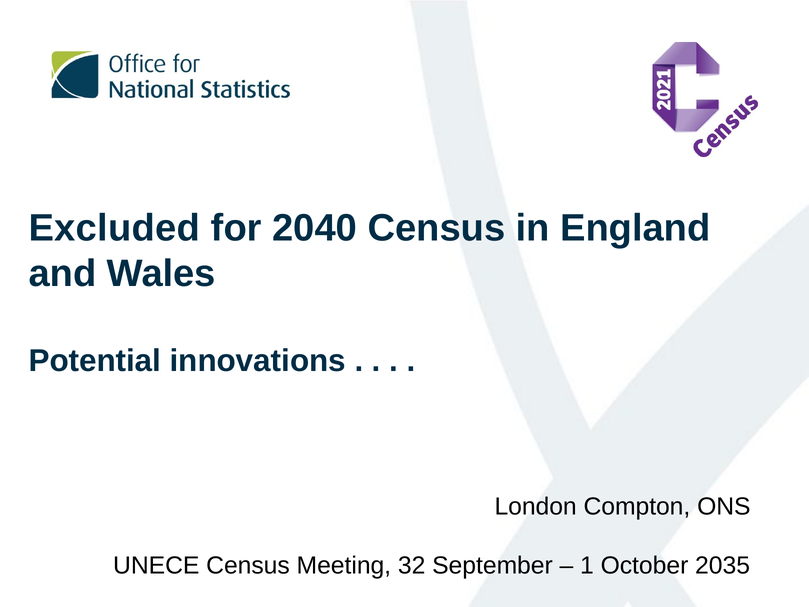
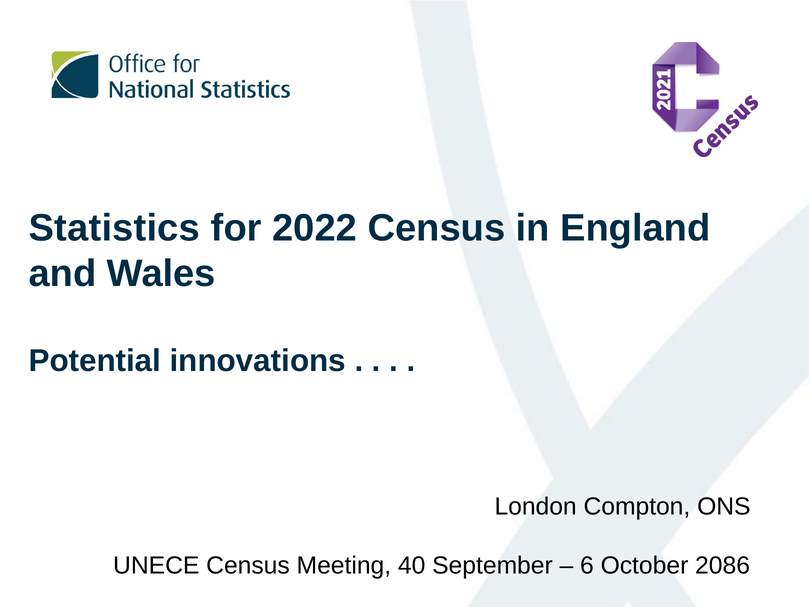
Excluded: Excluded -> Statistics (114, 228)
2040: 2040 -> 2022 (315, 228)
32: 32 -> 40 (412, 566)
1: 1 -> 6 (587, 566)
2035: 2035 -> 2086 (723, 566)
